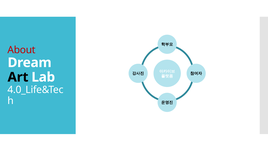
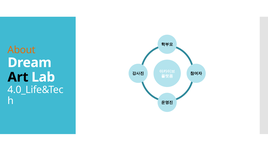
About colour: red -> orange (22, 50)
